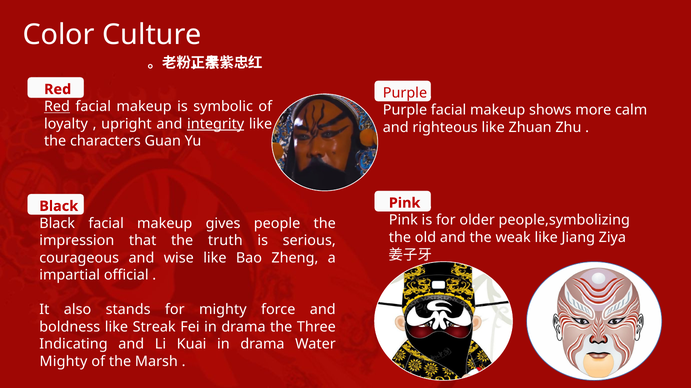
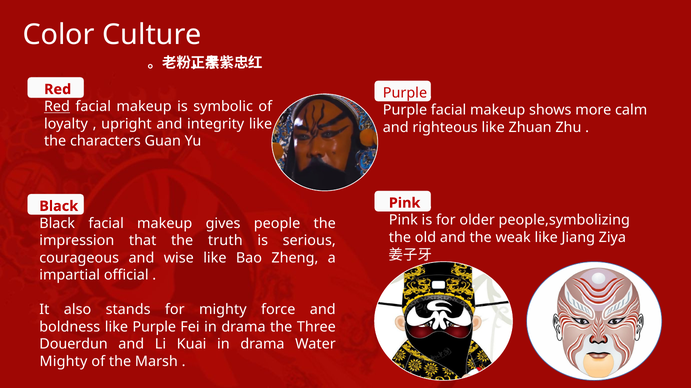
integrity underline: present -> none (216, 124)
like Streak: Streak -> Purple (154, 327)
Indicating: Indicating -> Douerdun (74, 345)
